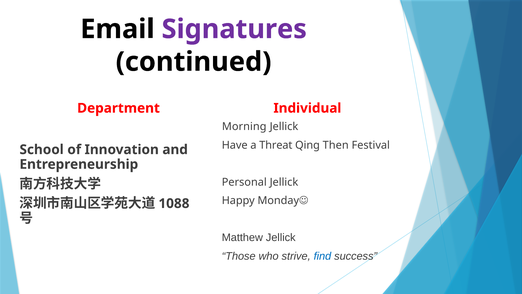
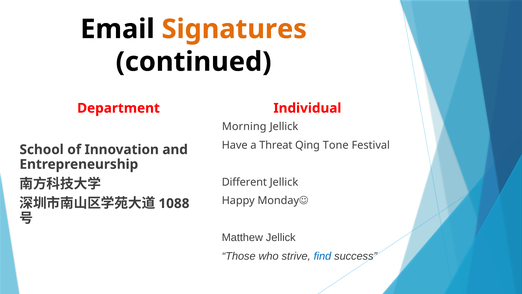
Signatures colour: purple -> orange (234, 29)
Then: Then -> Tone (336, 145)
Personal: Personal -> Different (244, 182)
